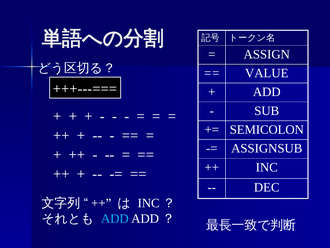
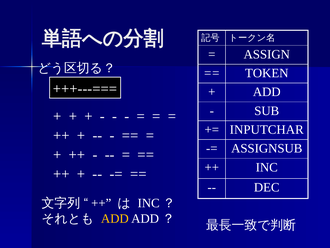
VALUE: VALUE -> TOKEN (267, 73)
SEMICOLON: SEMICOLON -> INPUTCHAR (267, 129)
ADD colour: light blue -> yellow (115, 218)
